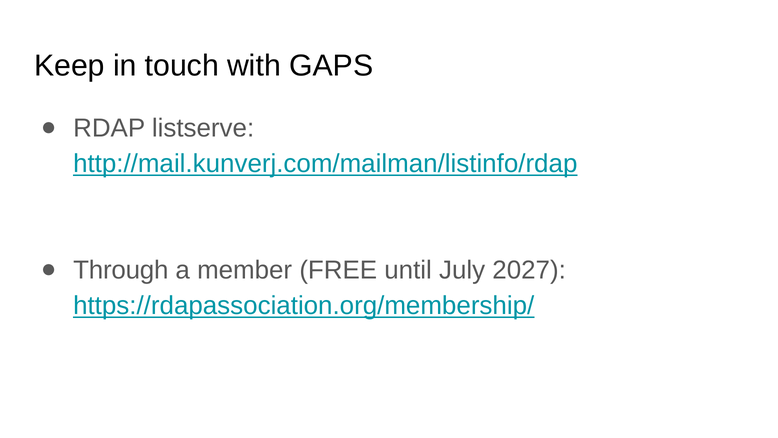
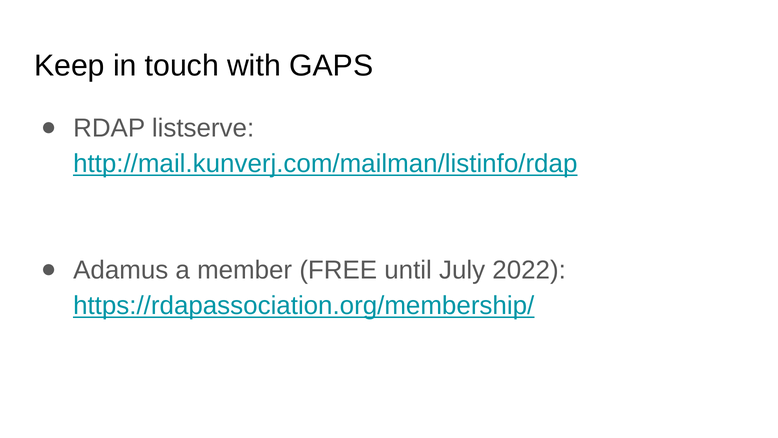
Through: Through -> Adamus (121, 270)
2027: 2027 -> 2022 (529, 270)
